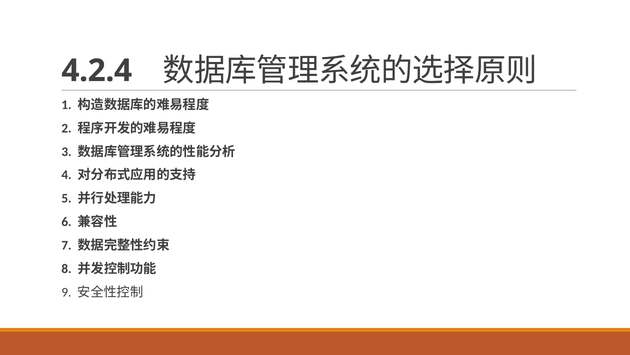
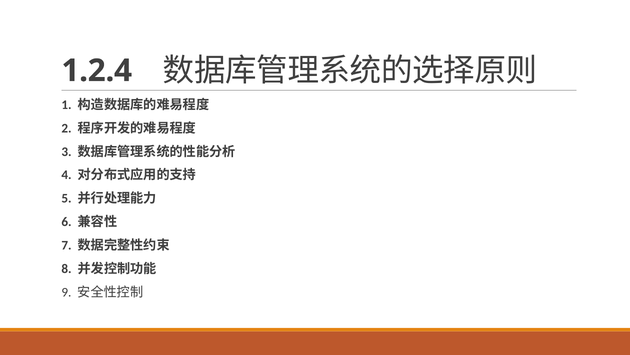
4.2.4: 4.2.4 -> 1.2.4 (97, 71)
